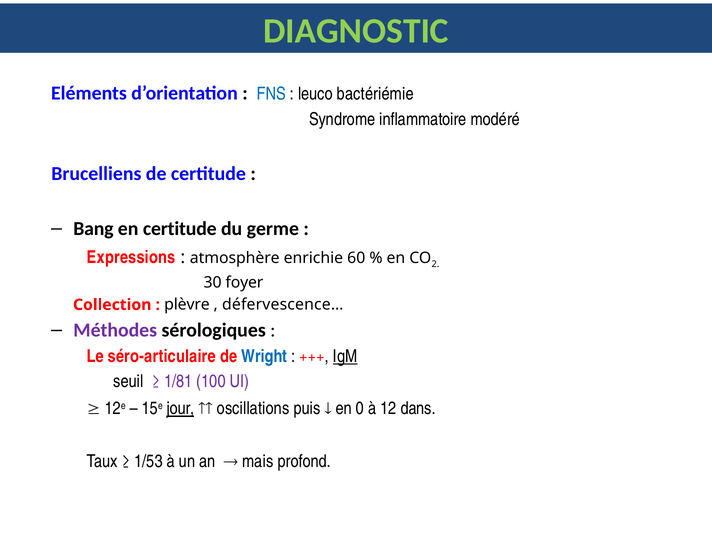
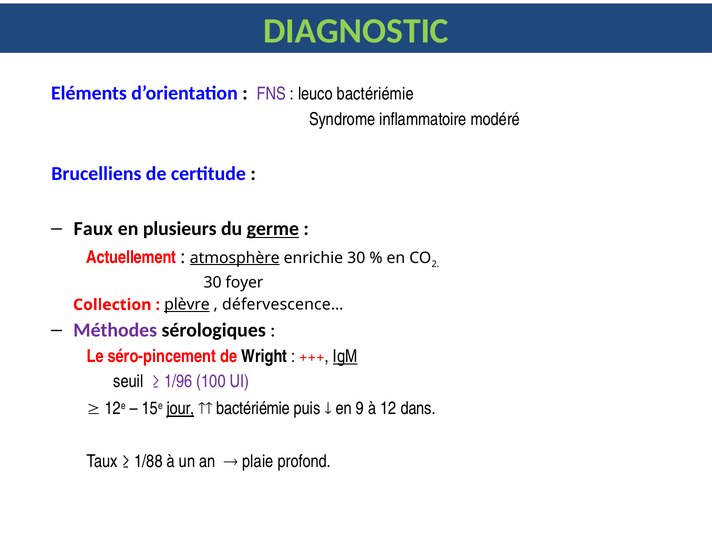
FNS colour: blue -> purple (271, 94)
Bang: Bang -> Faux (93, 229)
en certitude: certitude -> plusieurs (180, 229)
germe underline: none -> present (273, 229)
Expressions: Expressions -> Actuellement (131, 257)
atmosphère underline: none -> present (235, 258)
enrichie 60: 60 -> 30 (356, 258)
plèvre underline: none -> present (187, 305)
séro-articulaire: séro-articulaire -> séro-pincement (162, 356)
Wright colour: blue -> black (264, 356)
1/81: 1/81 -> 1/96 (178, 381)
oscillations: oscillations -> bactériémie (253, 409)
0: 0 -> 9 (360, 409)
1/53: 1/53 -> 1/88 (148, 462)
mais: mais -> plaie (258, 462)
